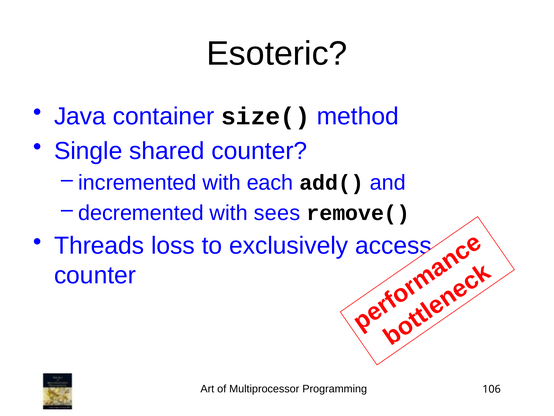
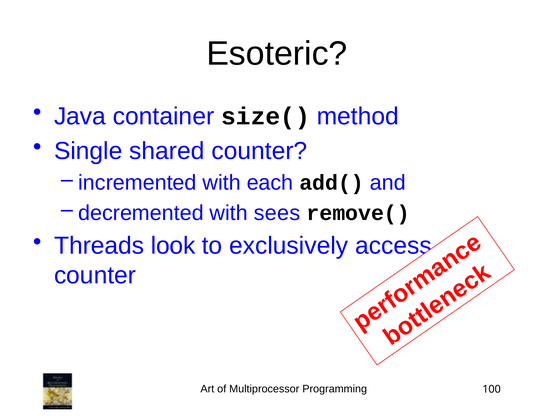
loss: loss -> look (173, 246)
106: 106 -> 100 (492, 389)
